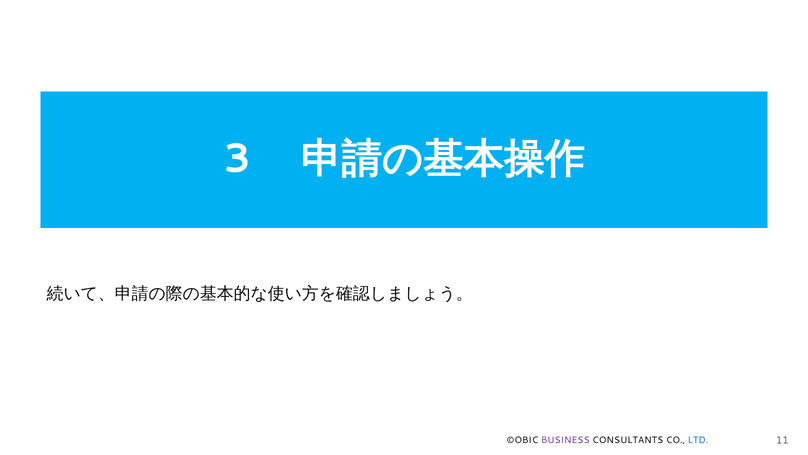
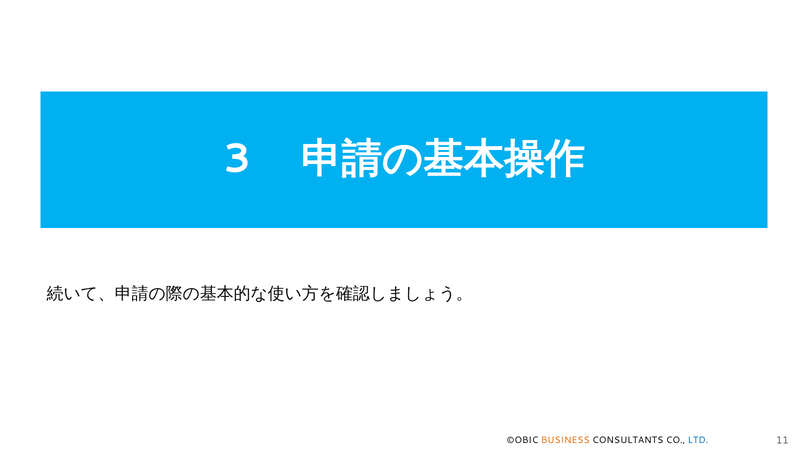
BUSINESS colour: purple -> orange (565, 439)
